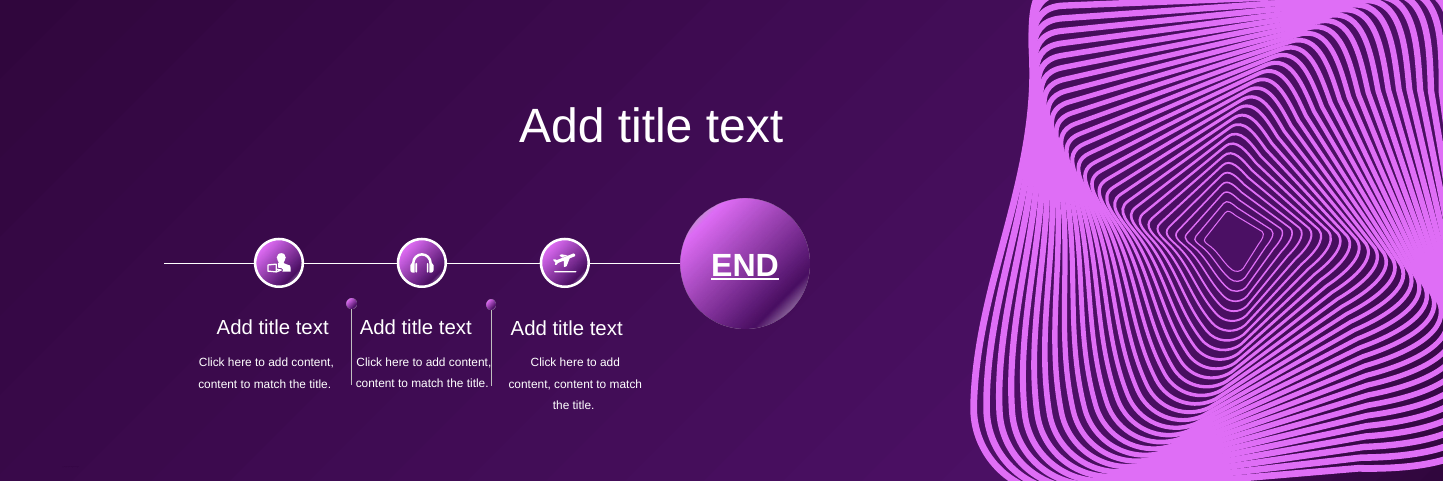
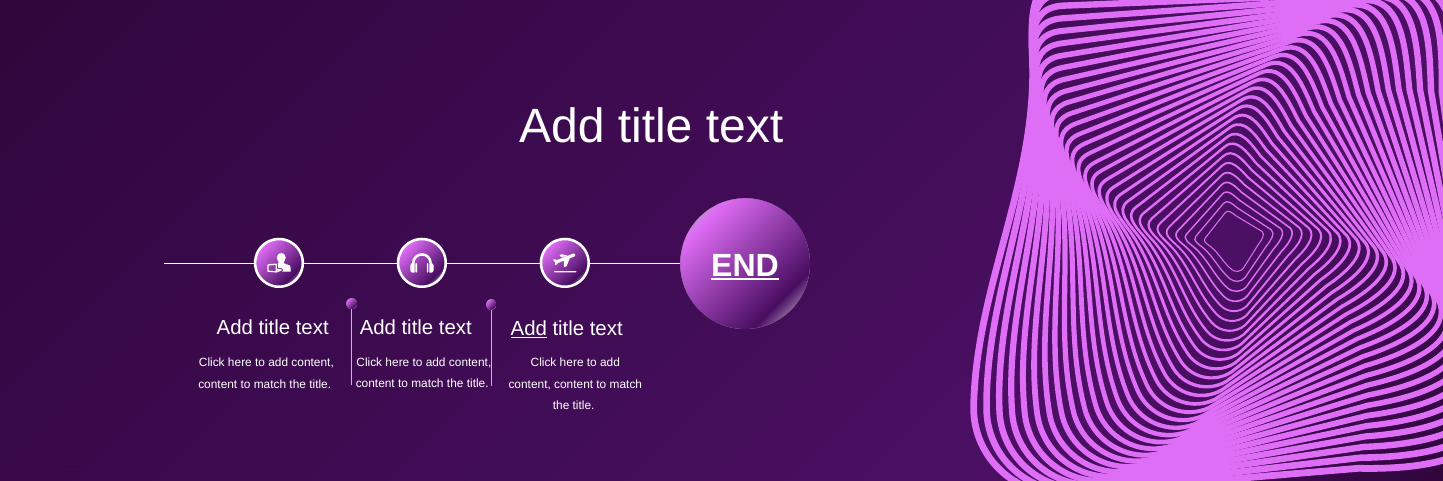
Add underline: none -> present (529, 329)
